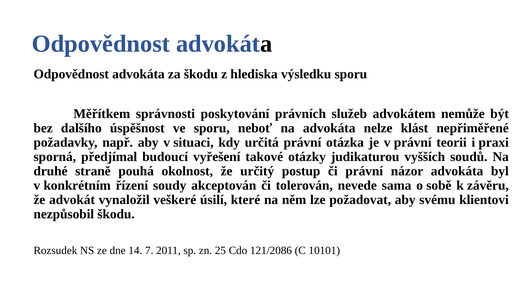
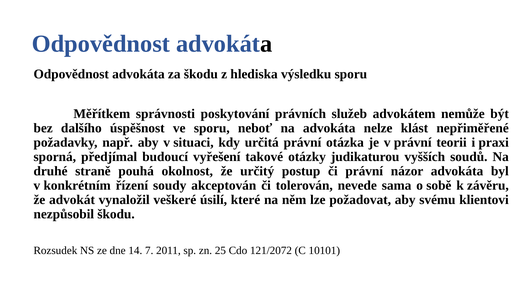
121/2086: 121/2086 -> 121/2072 (271, 251)
